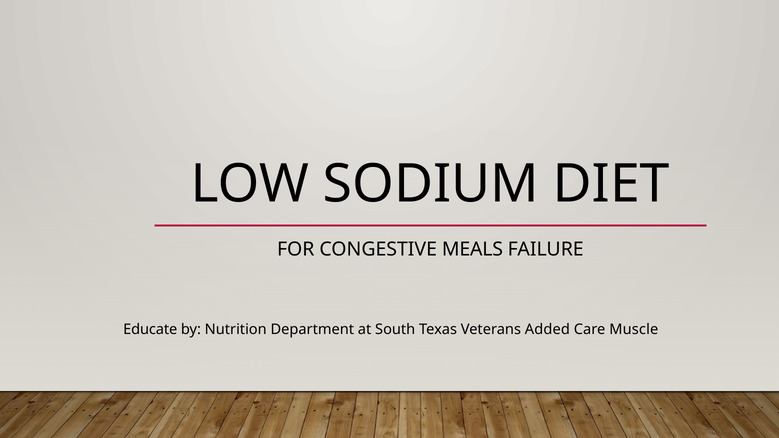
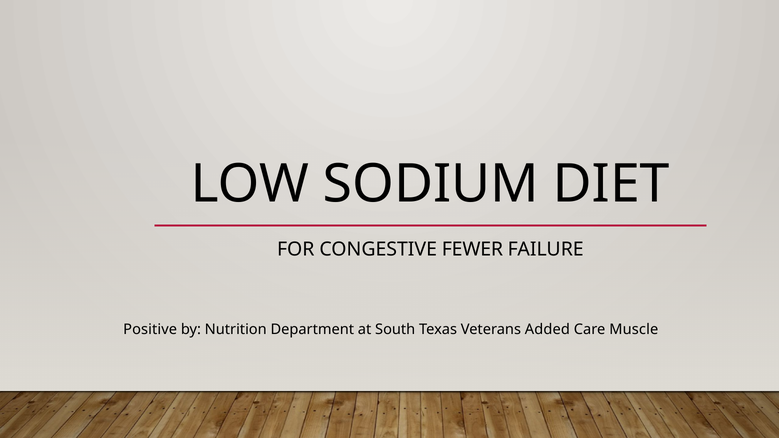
MEALS: MEALS -> FEWER (472, 249)
Educate: Educate -> Positive (150, 330)
